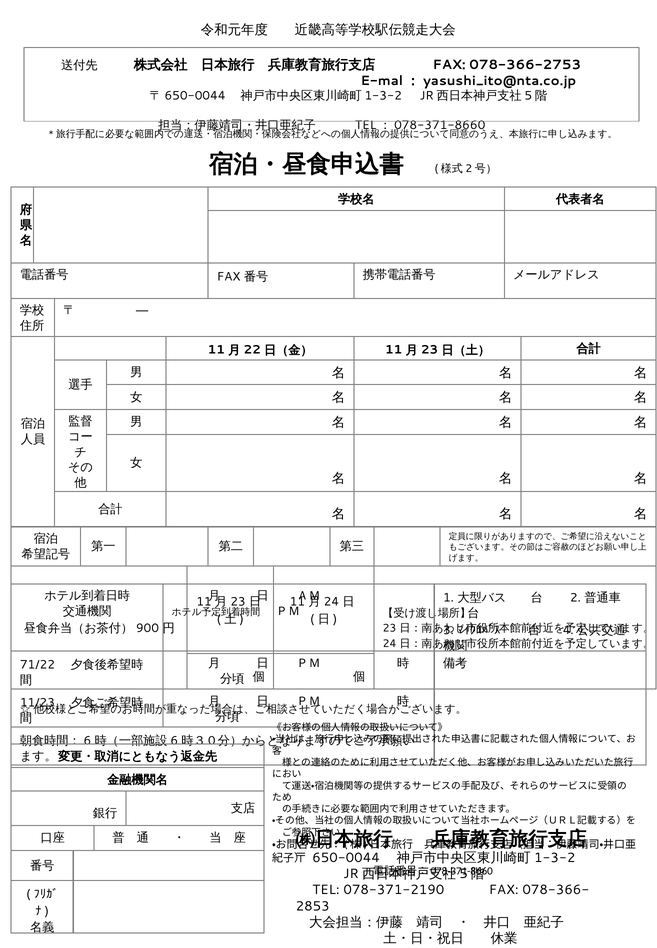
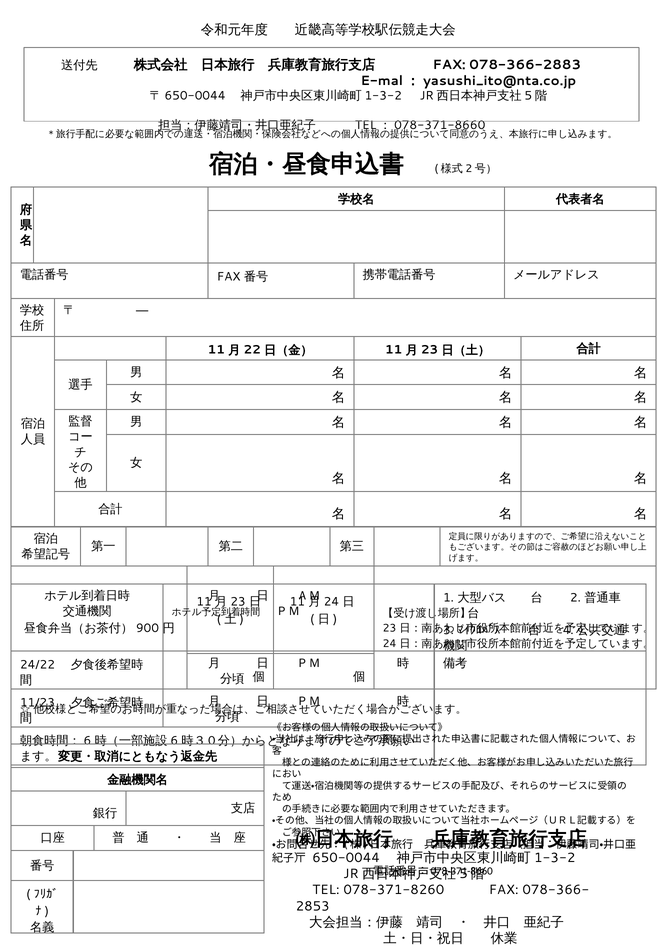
078-366-2753: 078-366-2753 -> 078-366-2883 (525, 65)
71/22: 71/22 -> 24/22 (37, 665)
078-371-2190: 078-371-2190 -> 078-371-8260 (394, 891)
